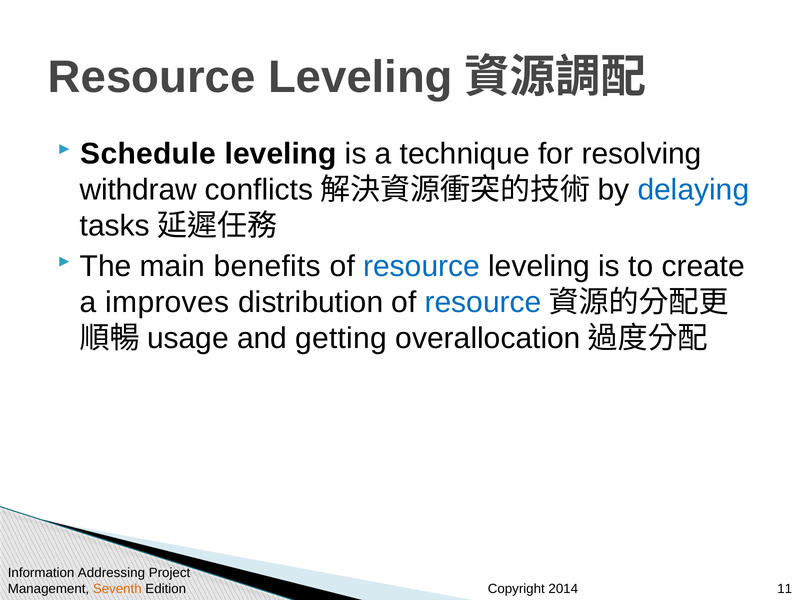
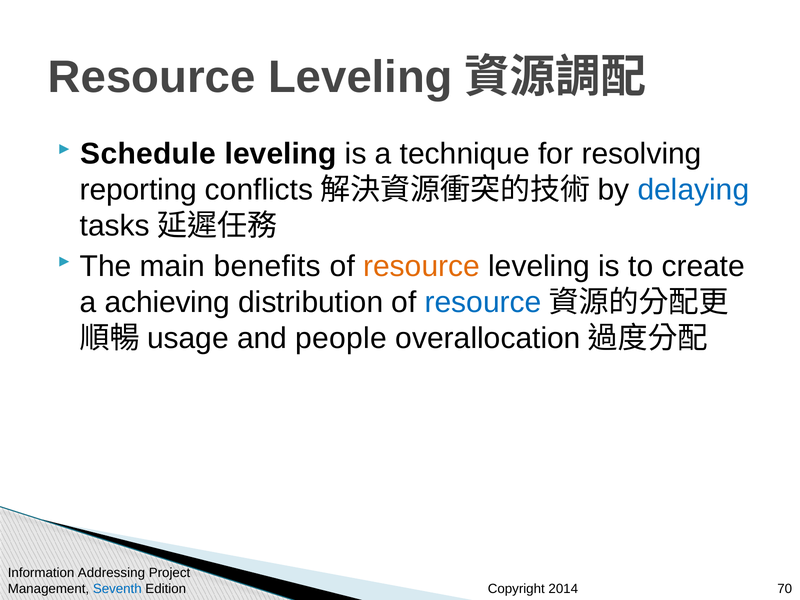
withdraw: withdraw -> reporting (138, 190)
resource colour: blue -> orange (422, 266)
improves: improves -> achieving (167, 302)
getting: getting -> people (341, 338)
Seventh colour: orange -> blue (117, 589)
11: 11 -> 70 (785, 589)
